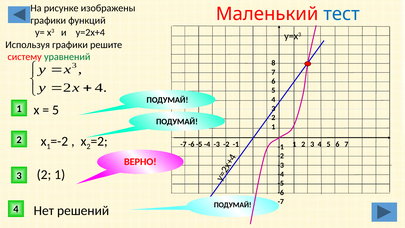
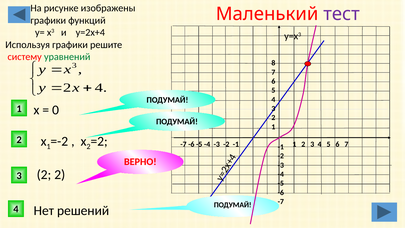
тест colour: blue -> purple (342, 14)
5: 5 -> 0 (56, 110)
1: 1 -> 2 (60, 175)
